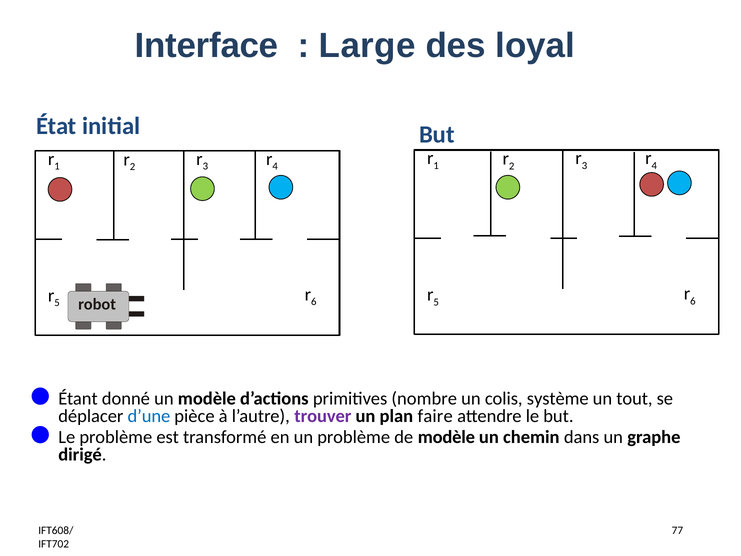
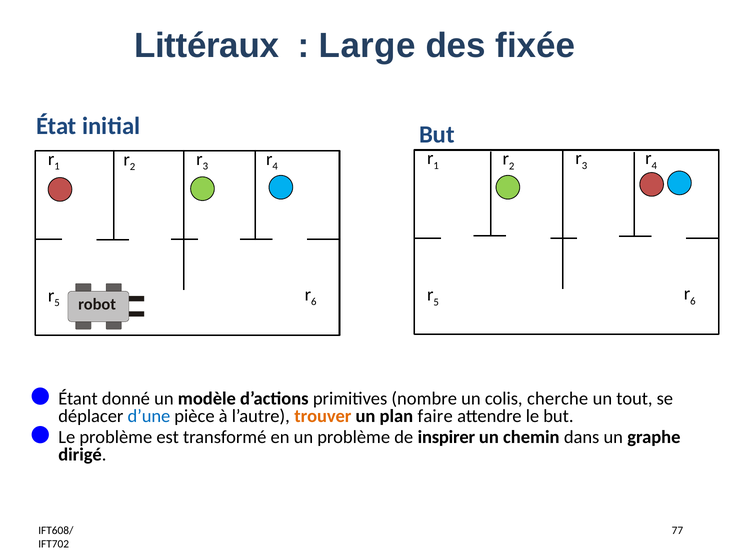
Interface: Interface -> Littéraux (207, 46)
loyal: loyal -> fixée (535, 46)
système: système -> cherche (558, 398)
trouver colour: purple -> orange (323, 416)
de modèle: modèle -> inspirer (446, 437)
